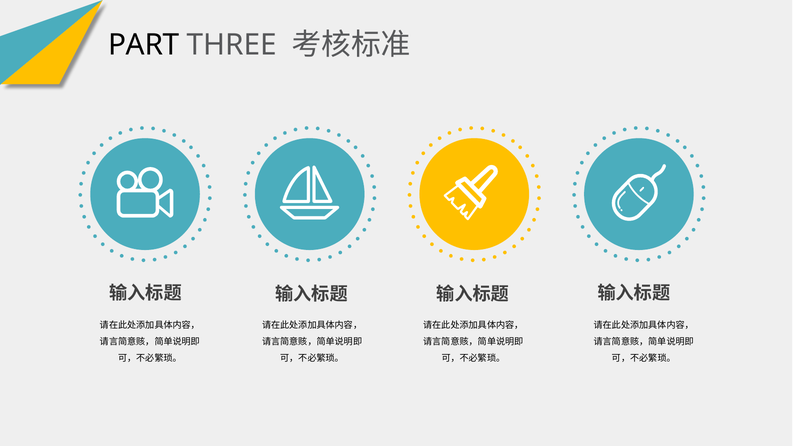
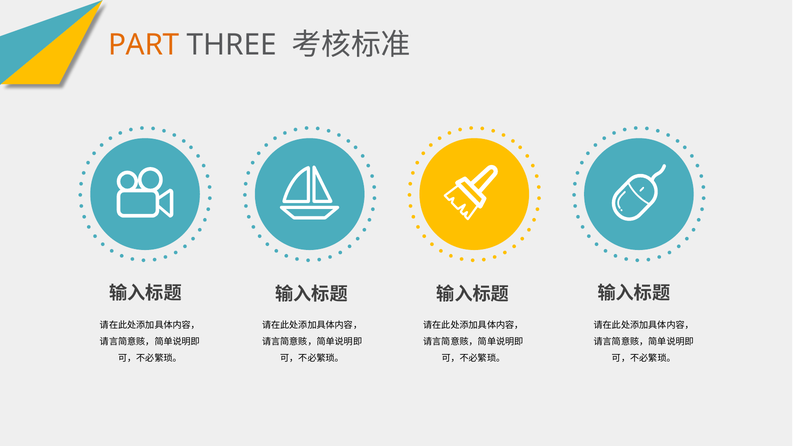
PART colour: black -> orange (144, 45)
